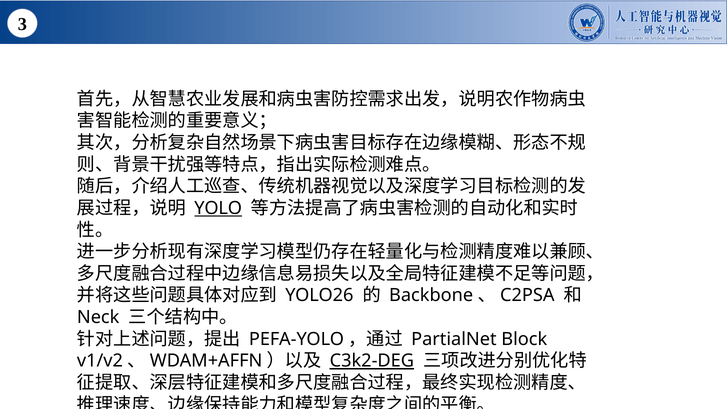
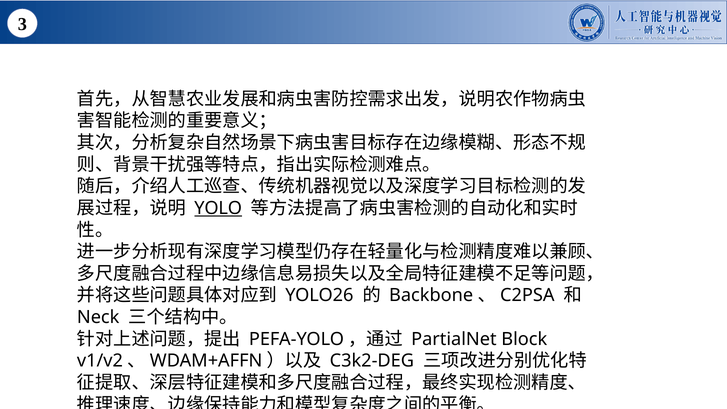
C3k2-DEG underline: present -> none (372, 361)
